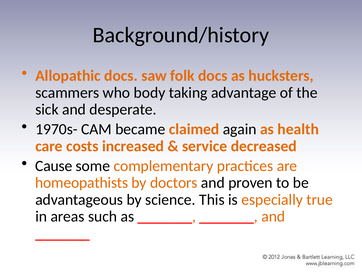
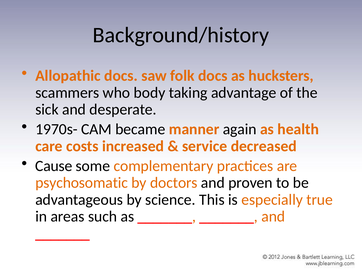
claimed: claimed -> manner (194, 129)
homeopathists: homeopathists -> psychosomatic (82, 182)
